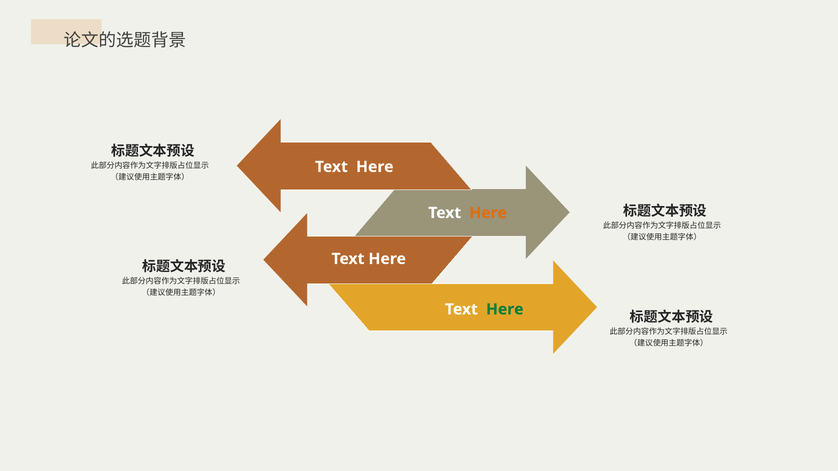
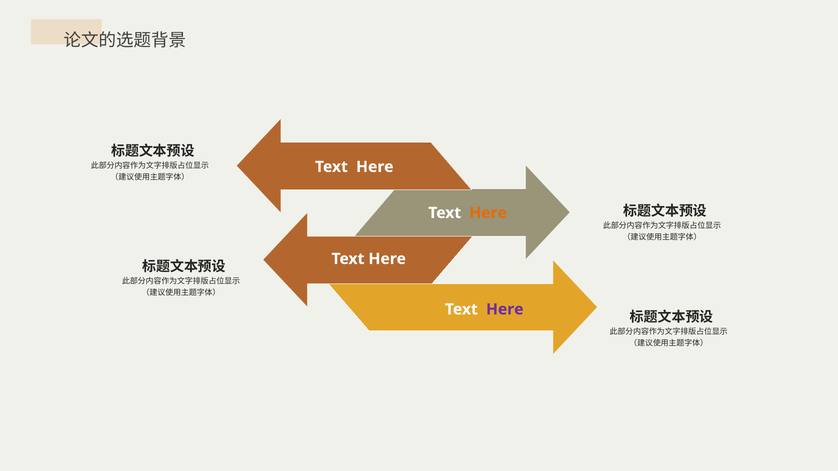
Here colour: green -> purple (505, 310)
